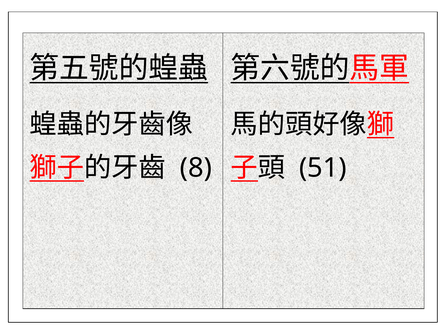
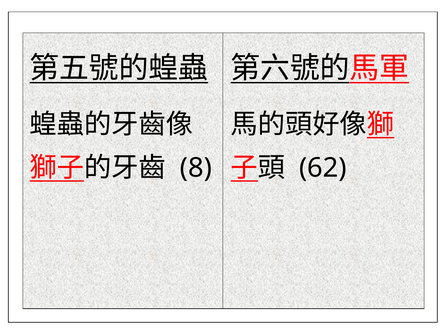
51: 51 -> 62 (323, 168)
